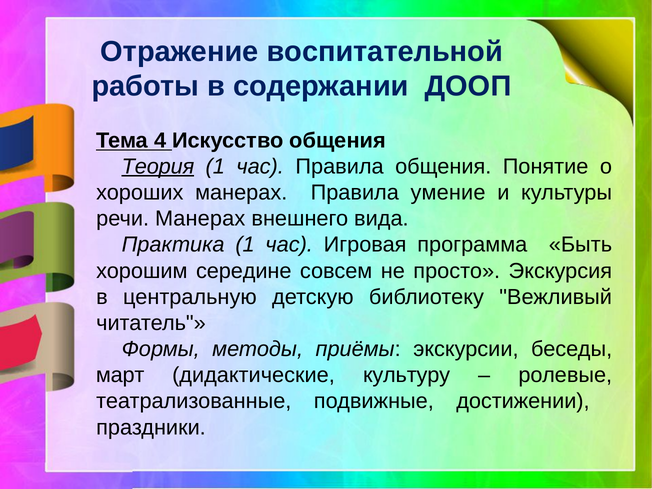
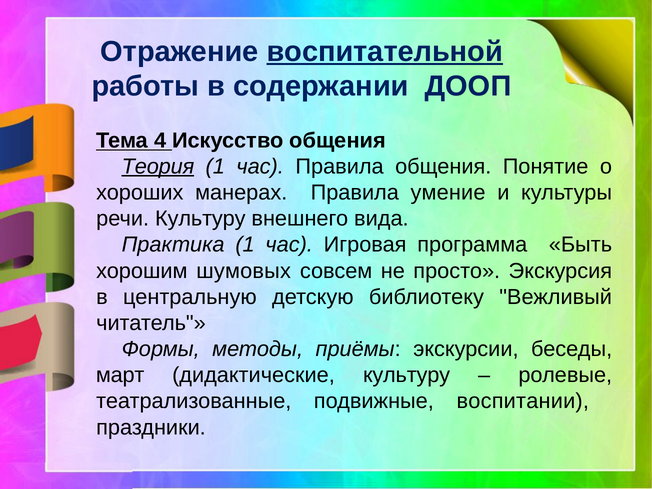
воспитательной underline: none -> present (385, 52)
речи Манерах: Манерах -> Культуру (200, 219)
середине: середине -> шумовых (244, 271)
достижении: достижении -> воспитании (523, 401)
